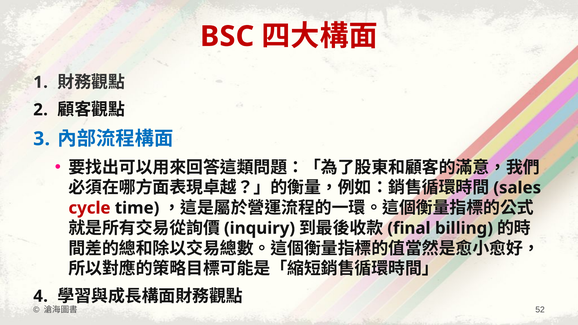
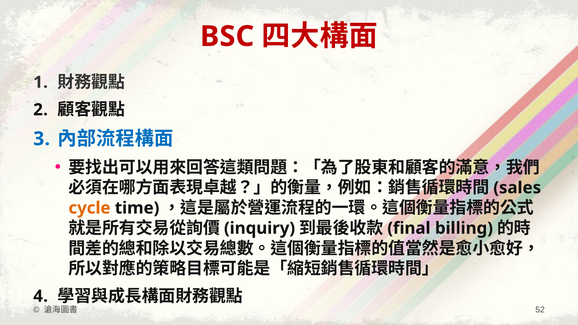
cycle colour: red -> orange (89, 208)
